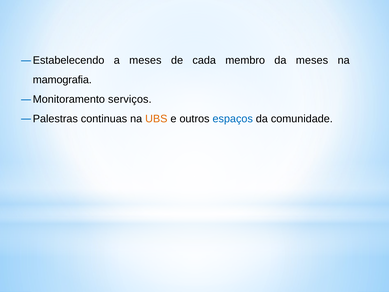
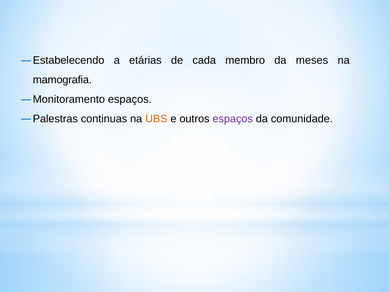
a meses: meses -> etárias (145, 60)
Monitoramento serviços: serviços -> espaços (130, 99)
espaços colour: blue -> purple (233, 119)
